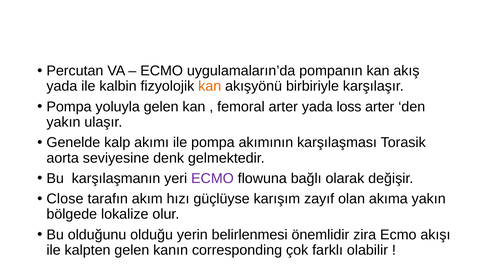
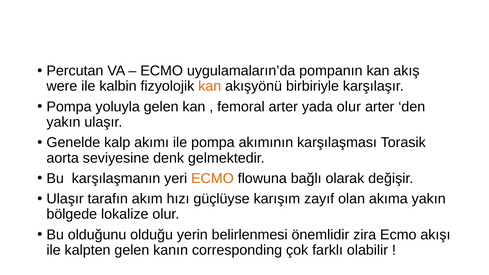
yada: yada -> were (62, 86)
yada loss: loss -> olur (349, 107)
ECMO colour: purple -> orange (212, 178)
Close: Close -> Ulaşır (65, 199)
